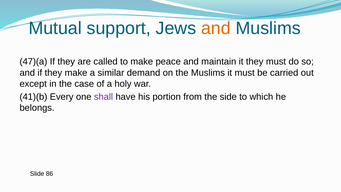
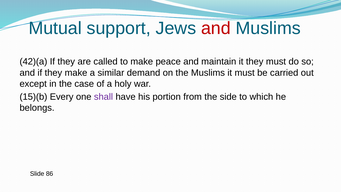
and colour: orange -> red (216, 28)
47)(a: 47)(a -> 42)(a (33, 62)
41)(b: 41)(b -> 15)(b (33, 97)
